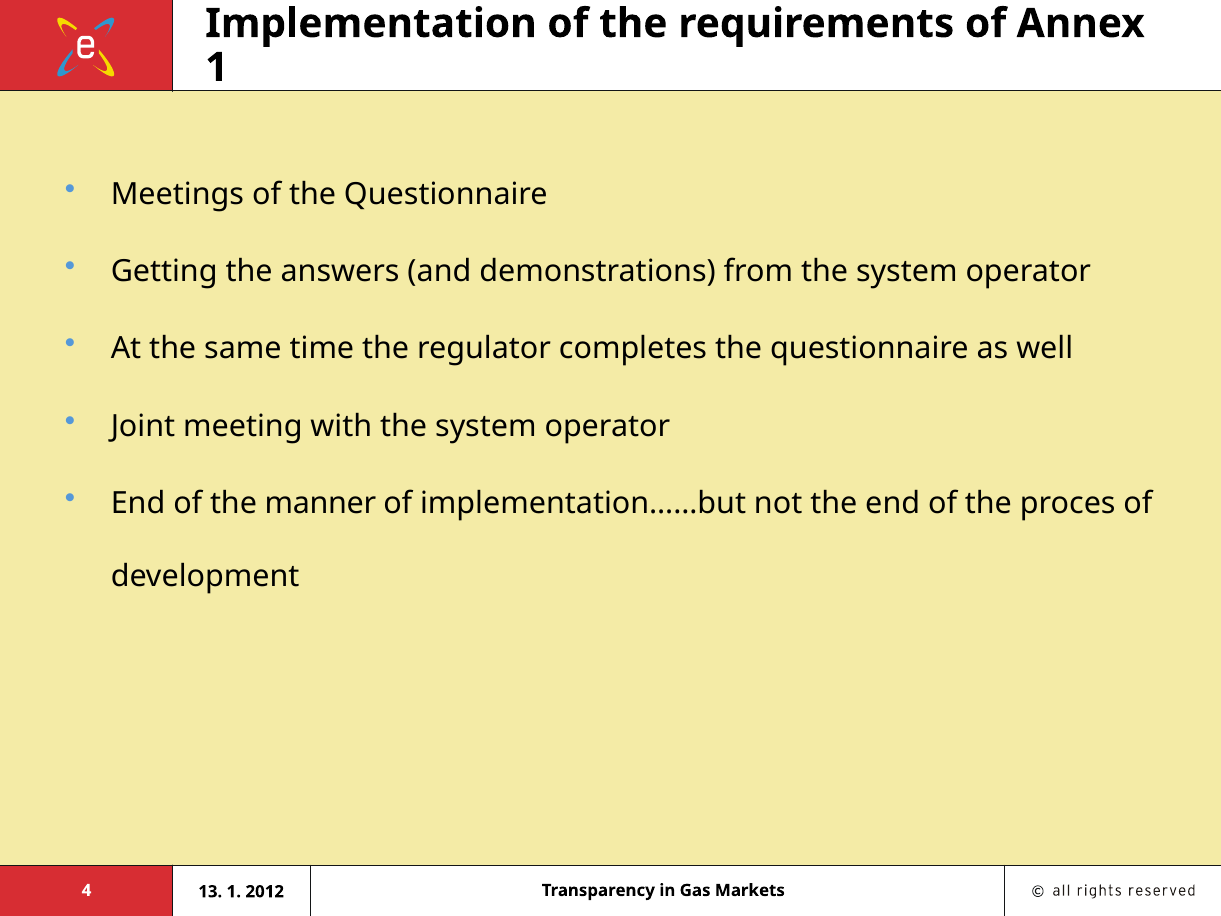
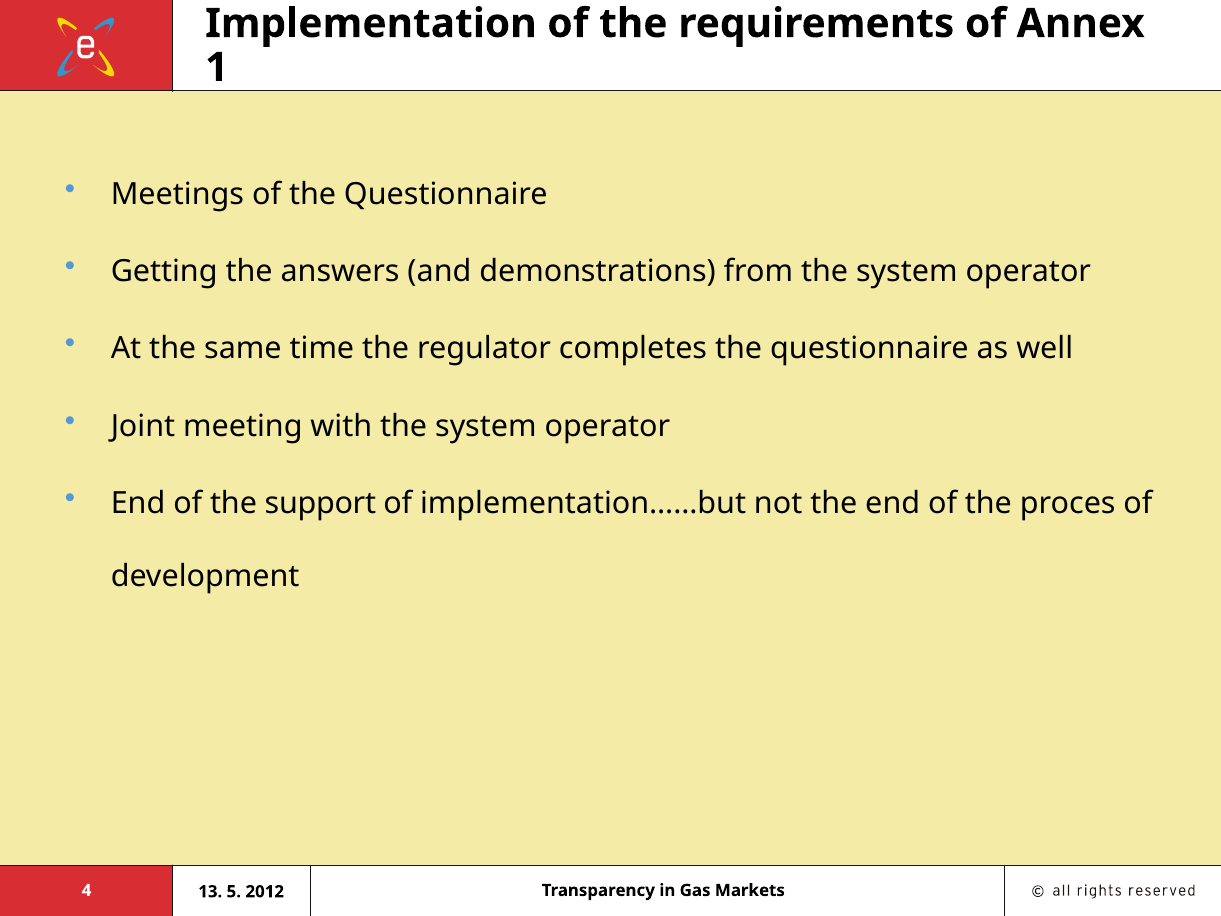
manner: manner -> support (320, 503)
13 1: 1 -> 5 (234, 891)
